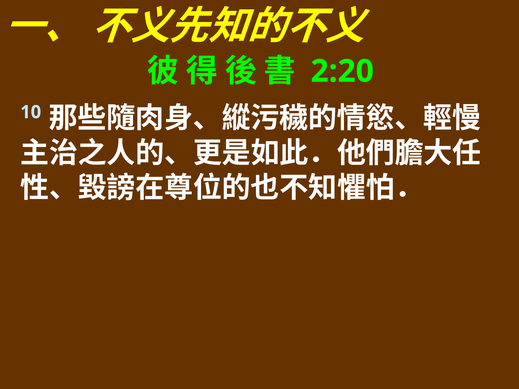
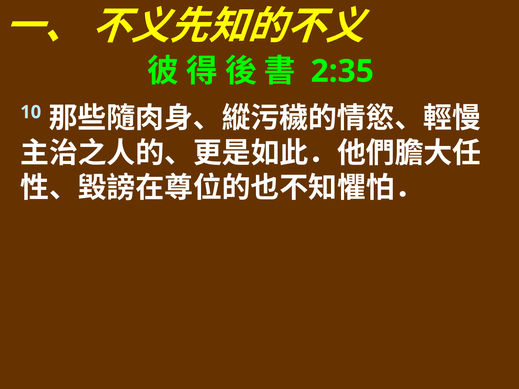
2:20: 2:20 -> 2:35 (342, 71)
